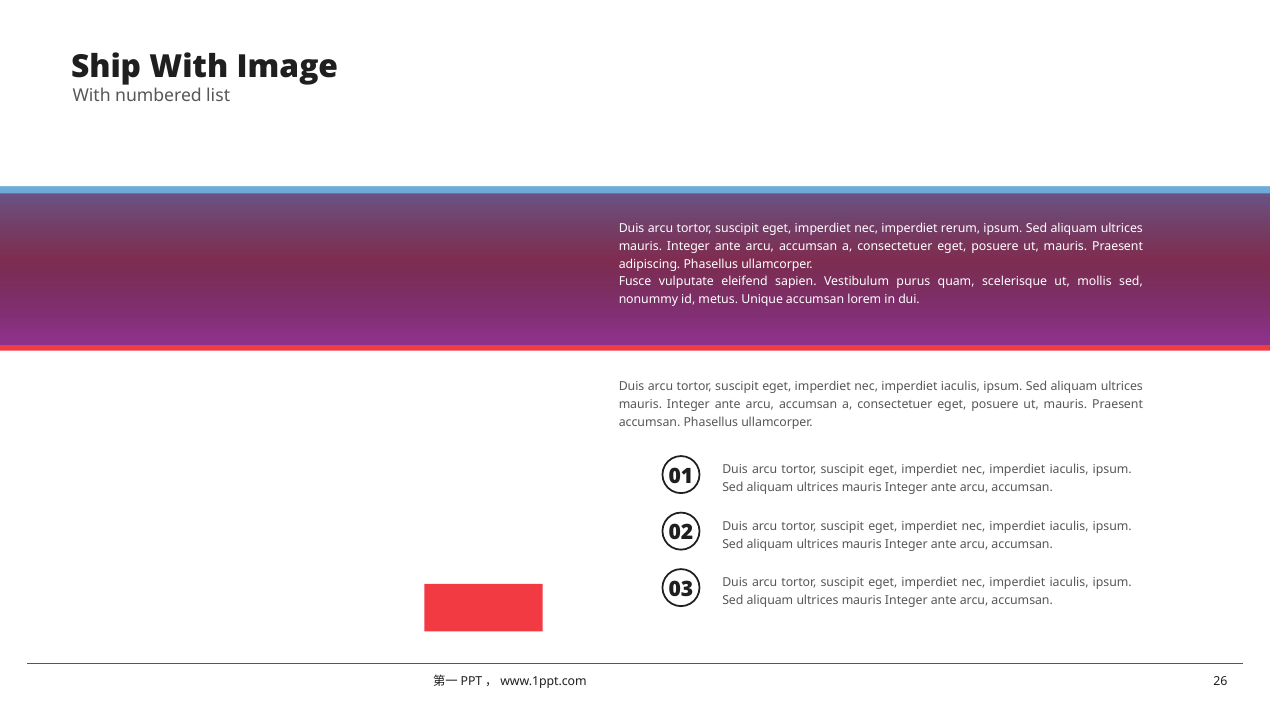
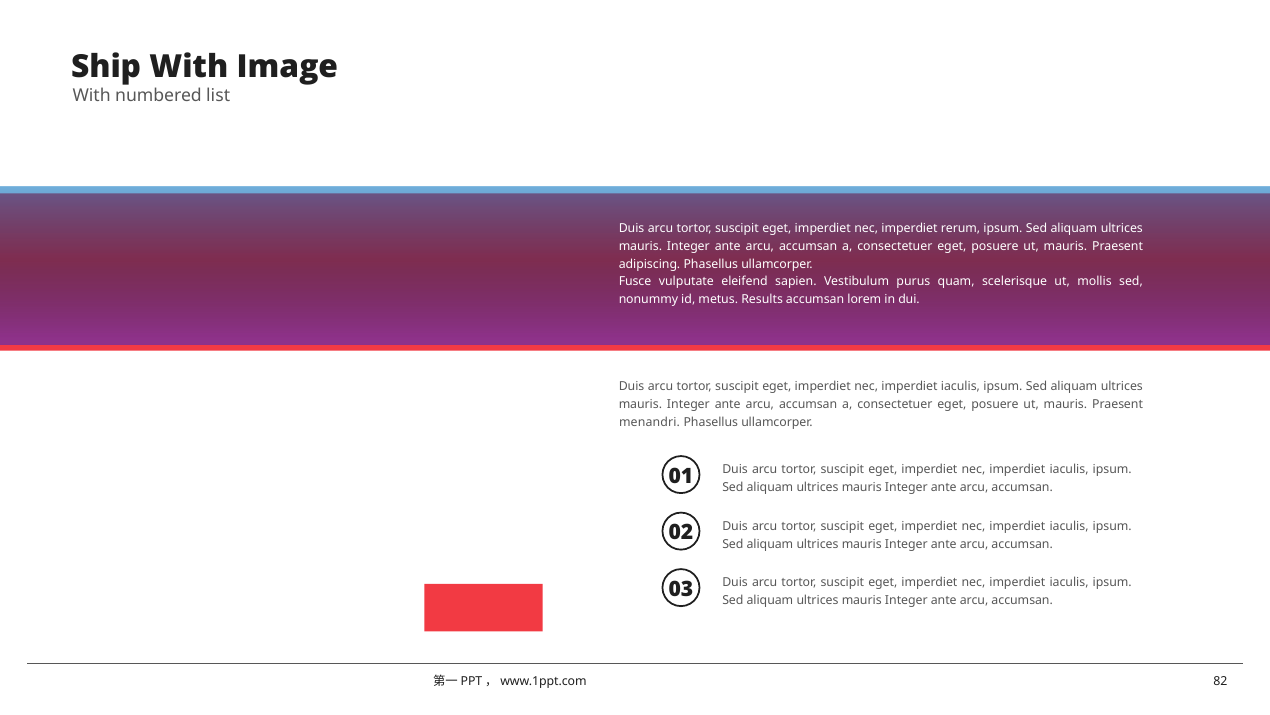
Unique: Unique -> Results (762, 299)
accumsan: accumsan -> menandri (649, 422)
26: 26 -> 82 (1220, 681)
